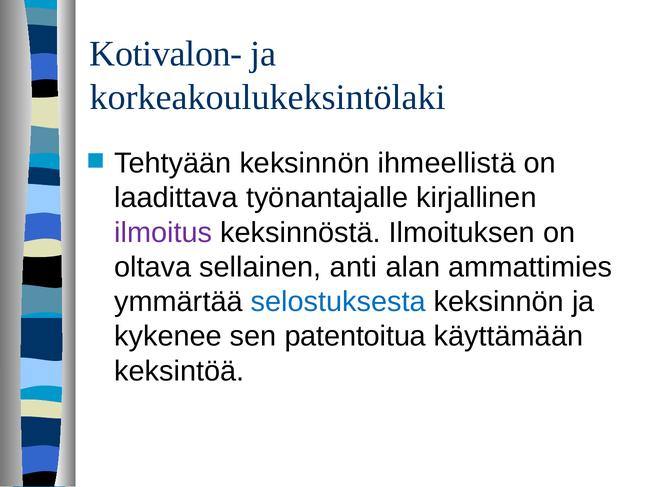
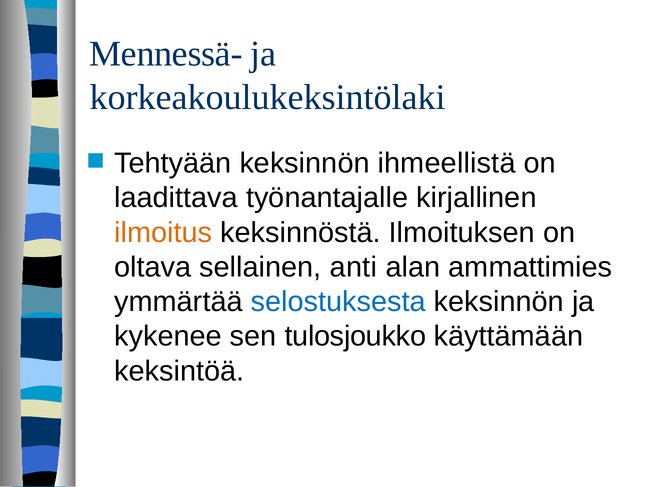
Kotivalon-: Kotivalon- -> Mennessä- (166, 54)
ilmoitus colour: purple -> orange (163, 233)
patentoitua: patentoitua -> tulosjoukko (355, 337)
